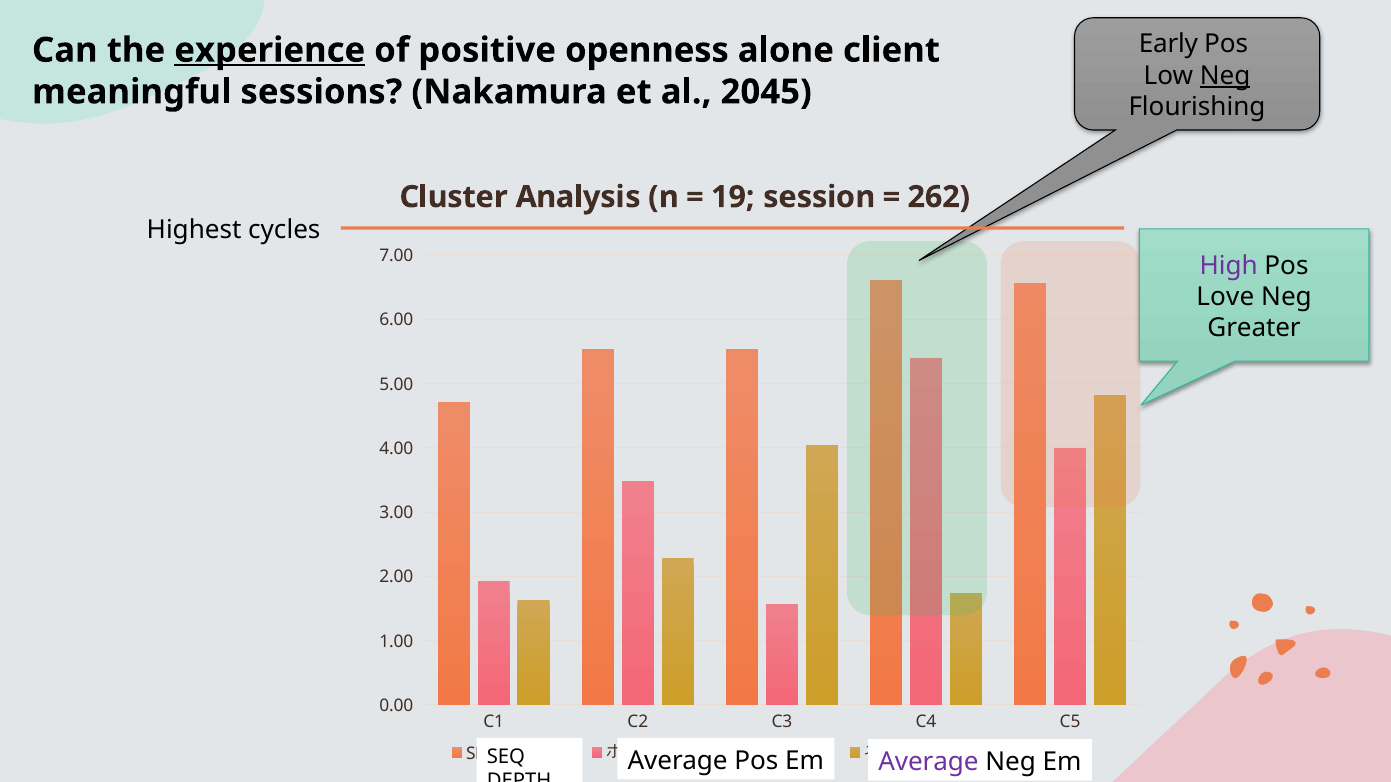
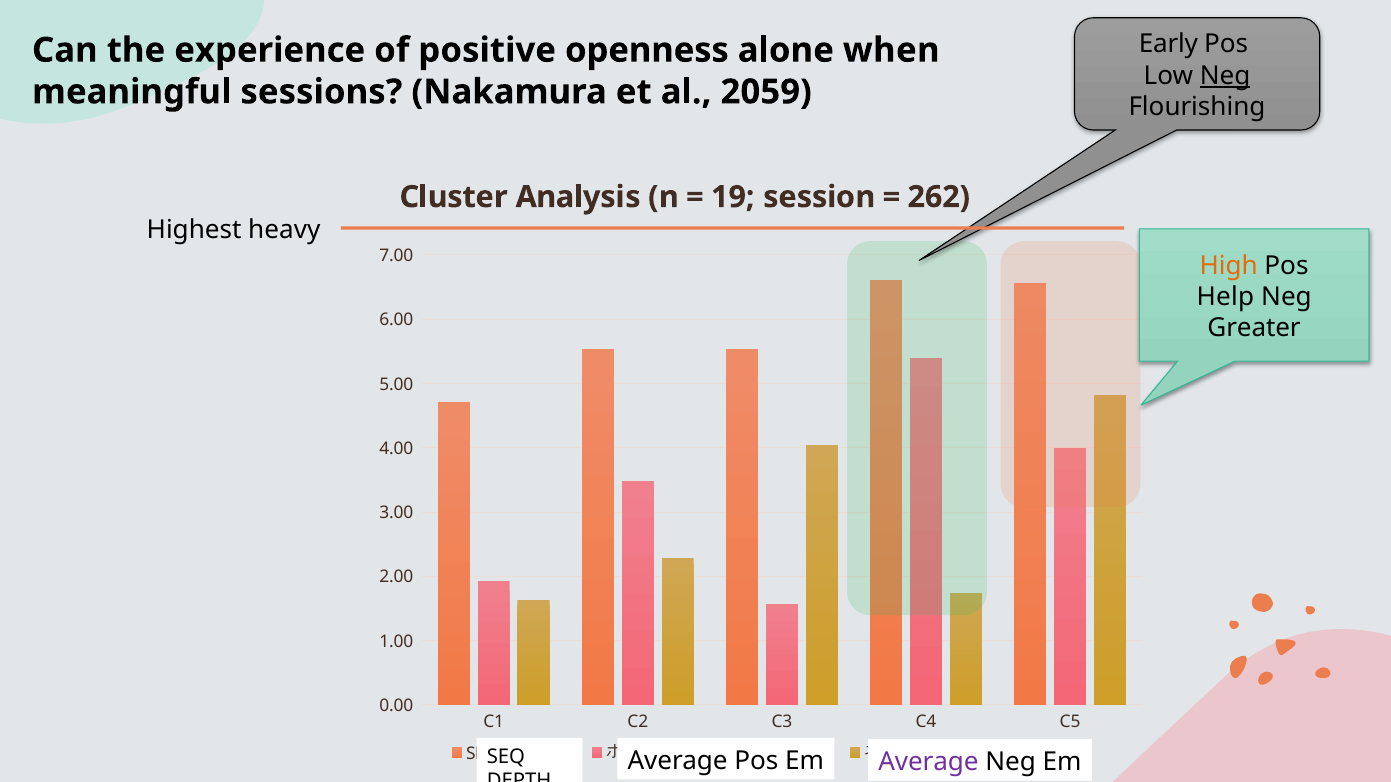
experience underline: present -> none (270, 50)
client: client -> when (891, 50)
2045: 2045 -> 2059 (766, 92)
cycles: cycles -> heavy (284, 230)
High colour: purple -> orange (1229, 266)
Love: Love -> Help (1225, 297)
